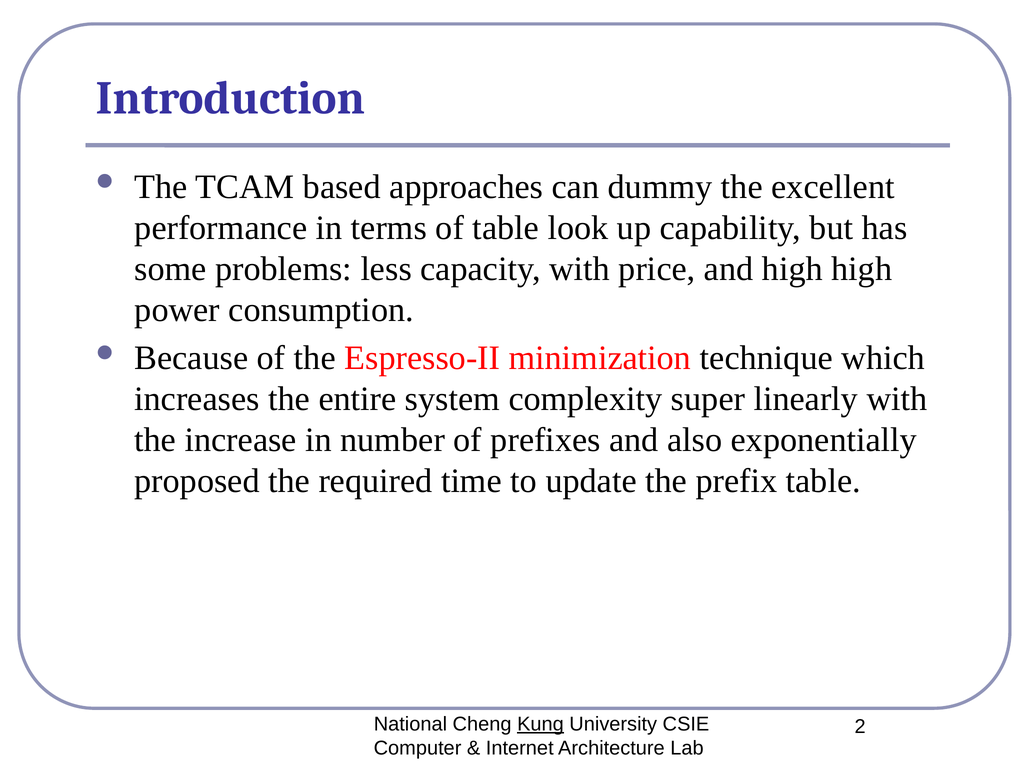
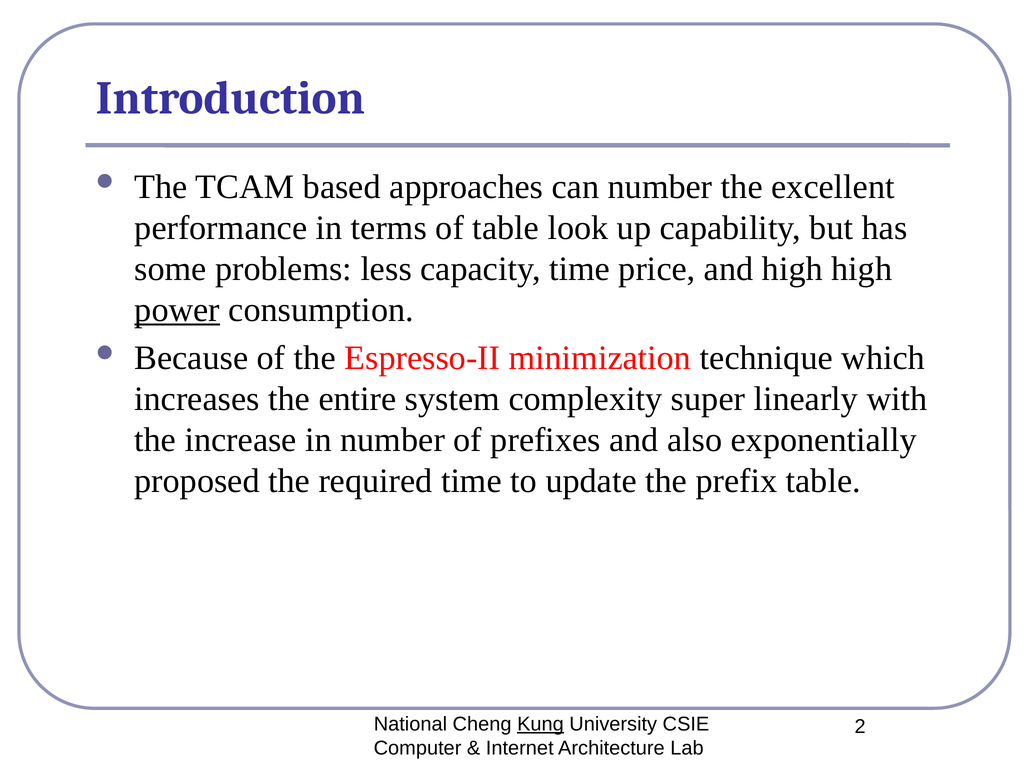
can dummy: dummy -> number (660, 187)
capacity with: with -> time (580, 269)
power underline: none -> present (177, 310)
